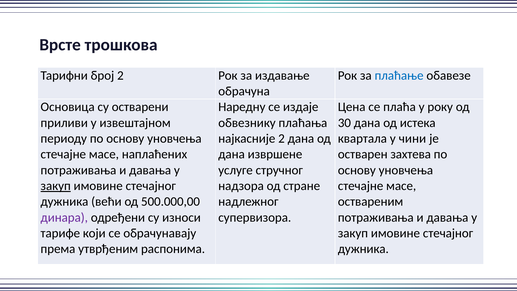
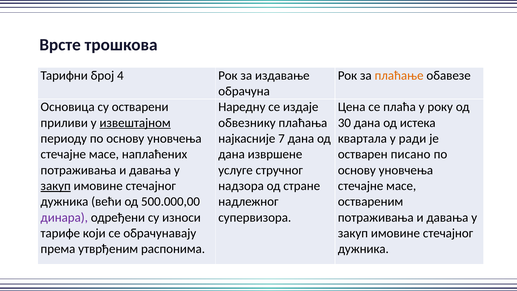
број 2: 2 -> 4 (120, 75)
плаћање colour: blue -> orange (399, 75)
извештајном underline: none -> present (135, 123)
најкасније 2: 2 -> 7 (282, 138)
чини: чини -> ради (412, 138)
захтева: захтева -> писано (411, 154)
